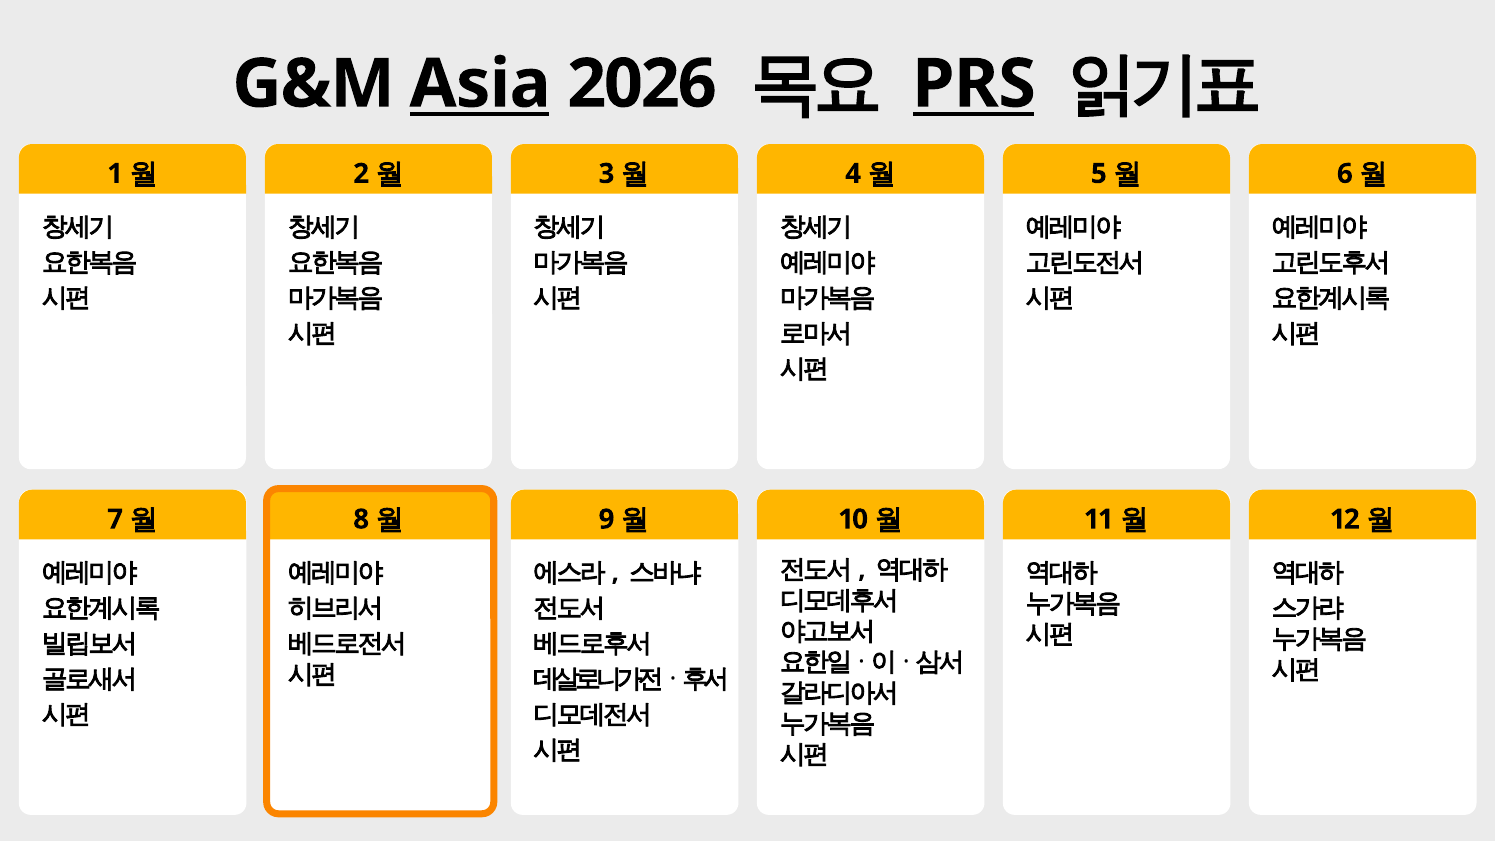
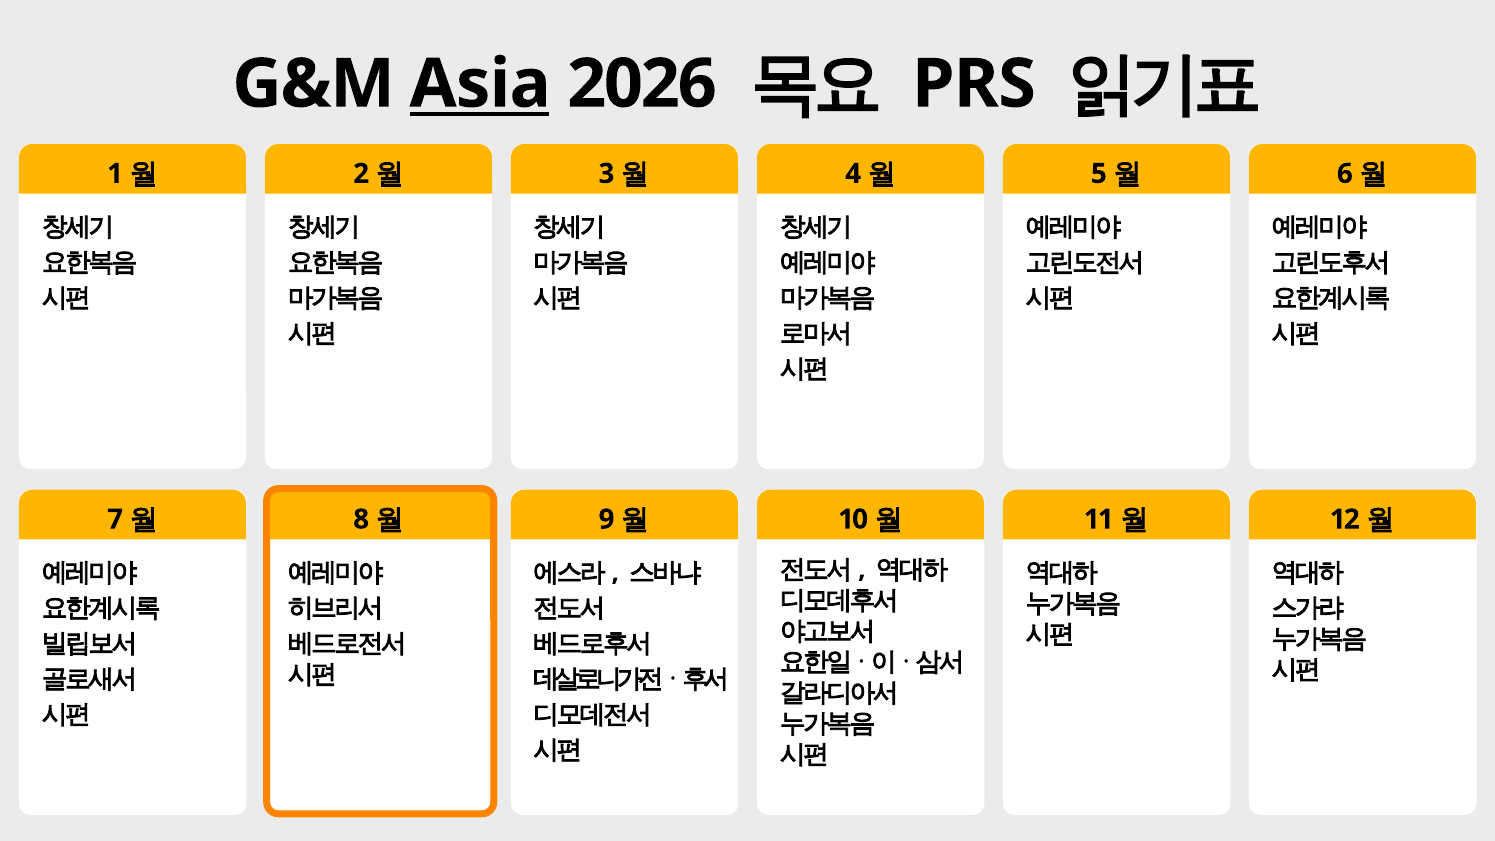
PRS underline: present -> none (974, 84)
